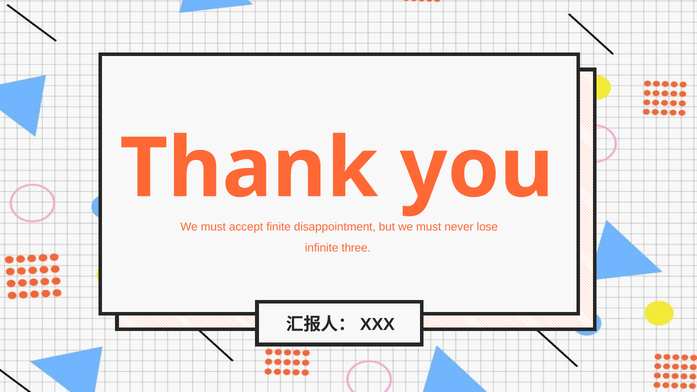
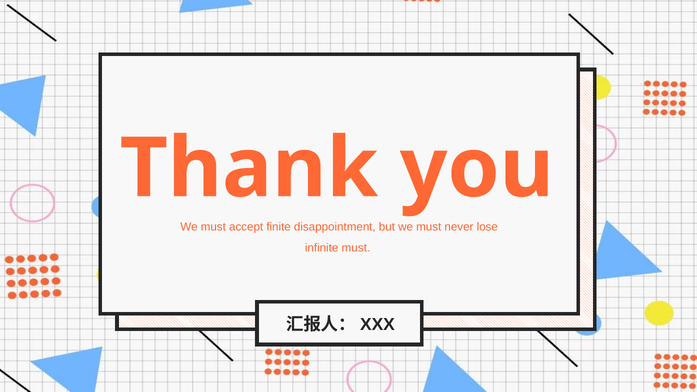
infinite three: three -> must (356, 248)
